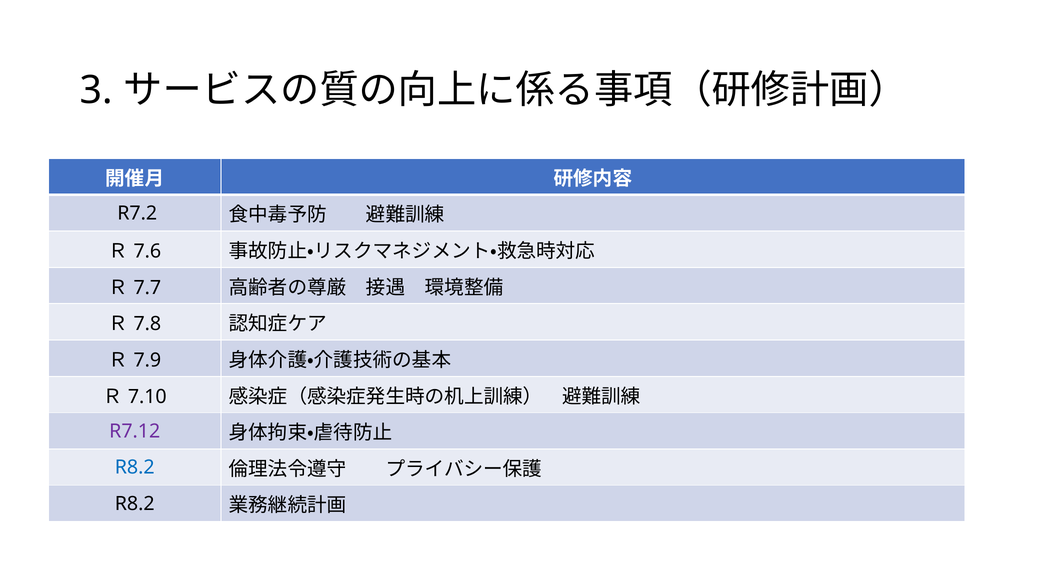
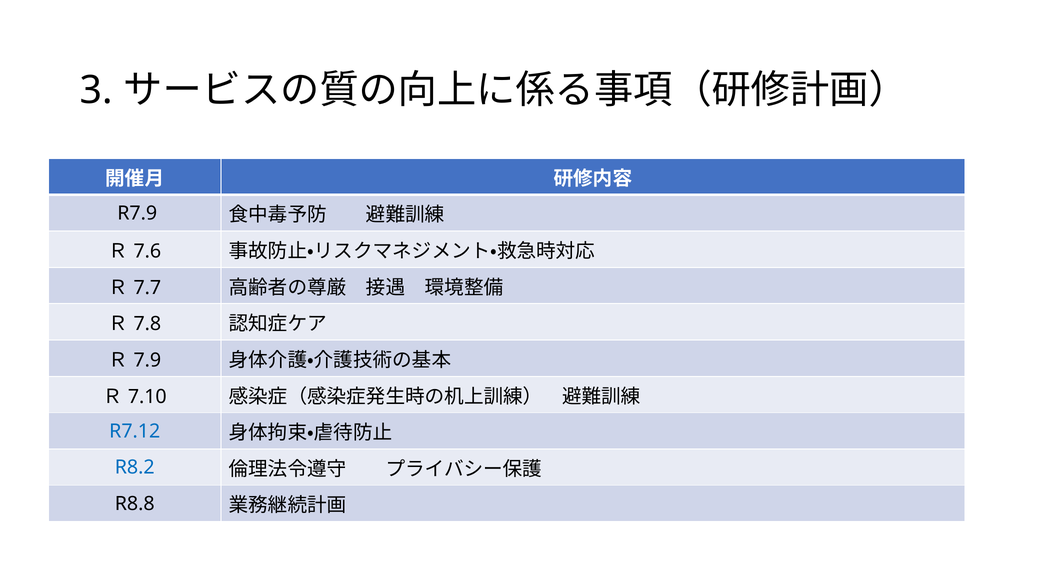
R7.2: R7.2 -> R7.9 (137, 213)
R7.12 colour: purple -> blue (135, 431)
R8.2: R8.2 -> R8.8 (135, 504)
